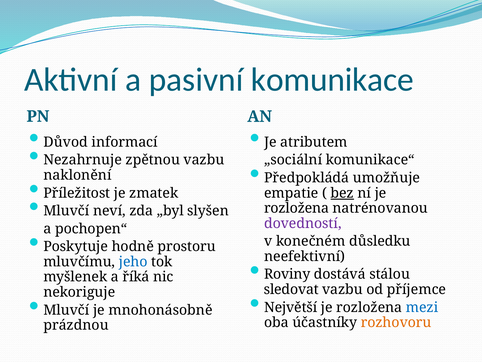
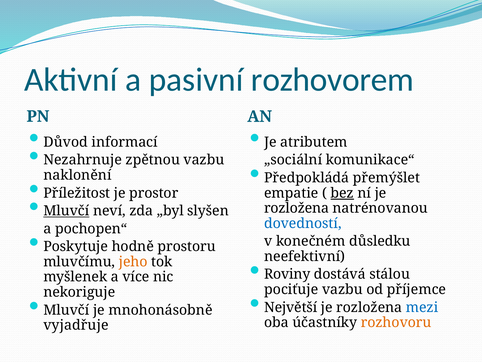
komunikace: komunikace -> rozhovorem (332, 80)
umožňuje: umožňuje -> přemýšlet (386, 178)
zmatek: zmatek -> prostor (154, 193)
Mluvčí underline: none -> present (66, 211)
dovedností colour: purple -> blue (303, 223)
jeho colour: blue -> orange (133, 261)
říká: říká -> více (136, 277)
sledovat: sledovat -> pociťuje (291, 289)
prázdnou: prázdnou -> vyjadřuje (76, 325)
